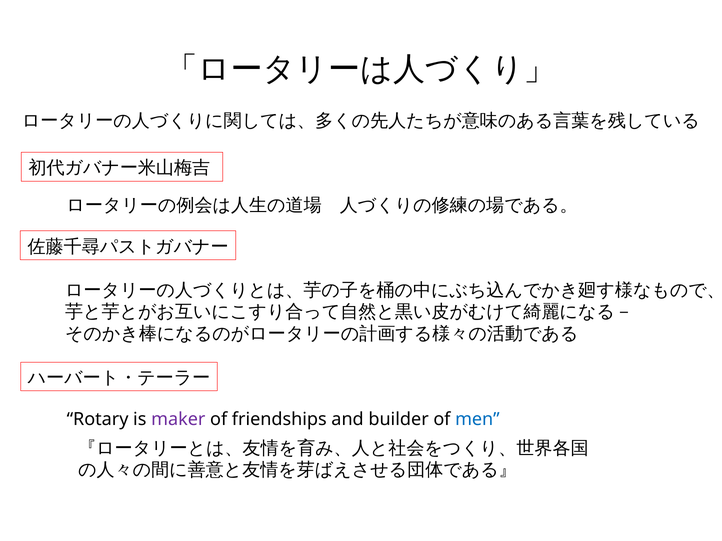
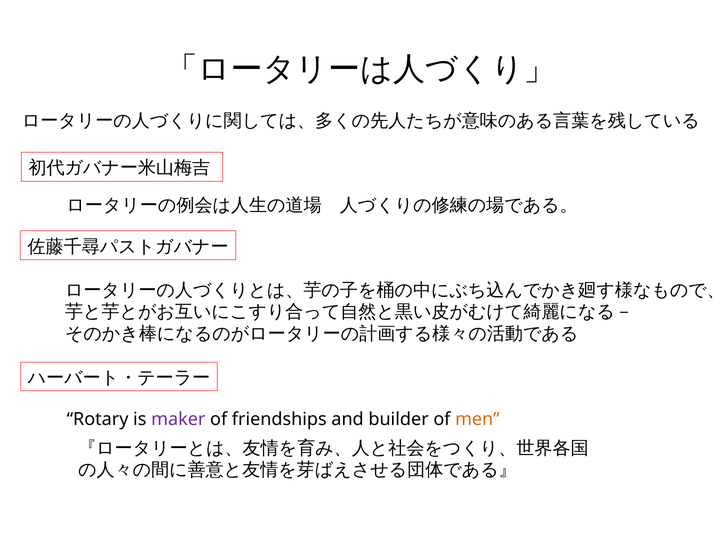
men colour: blue -> orange (477, 419)
